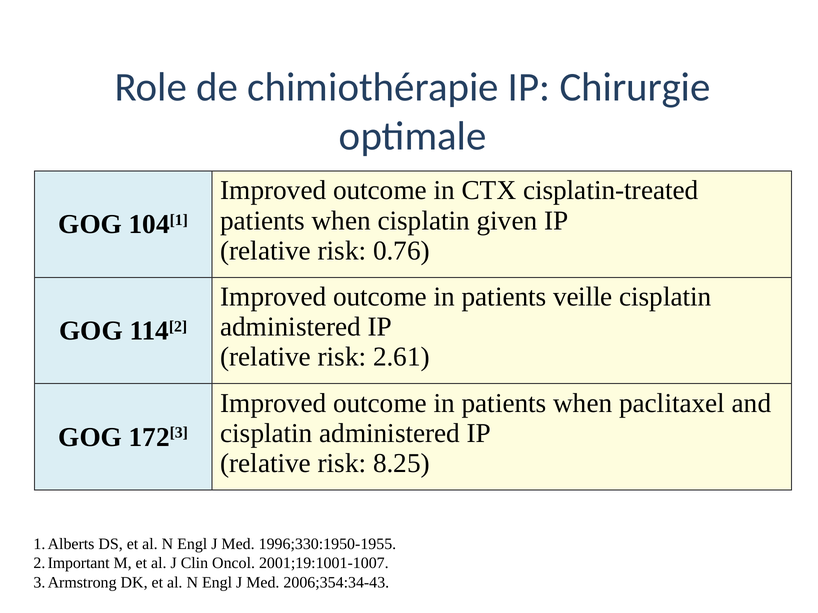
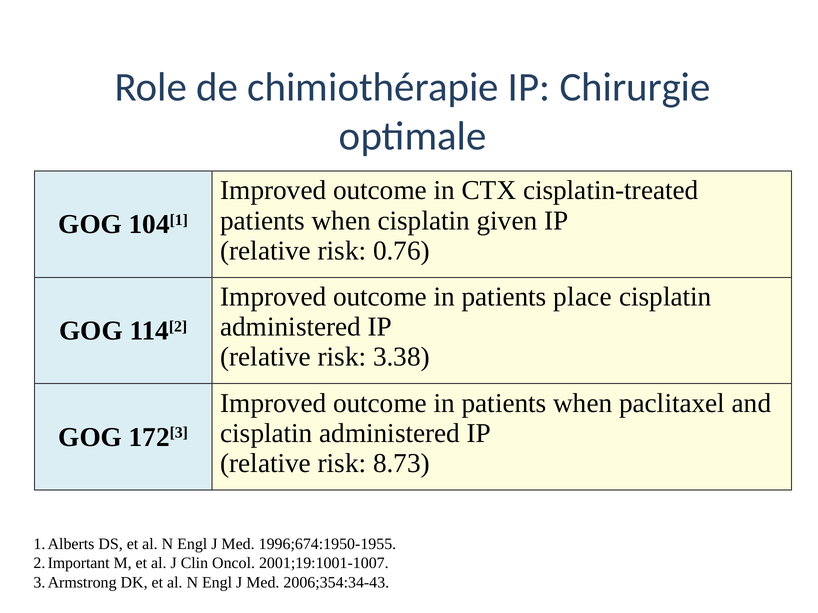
veille: veille -> place (583, 297)
2.61: 2.61 -> 3.38 (401, 357)
8.25: 8.25 -> 8.73 (401, 464)
1996;330:1950-1955: 1996;330:1950-1955 -> 1996;674:1950-1955 (327, 545)
